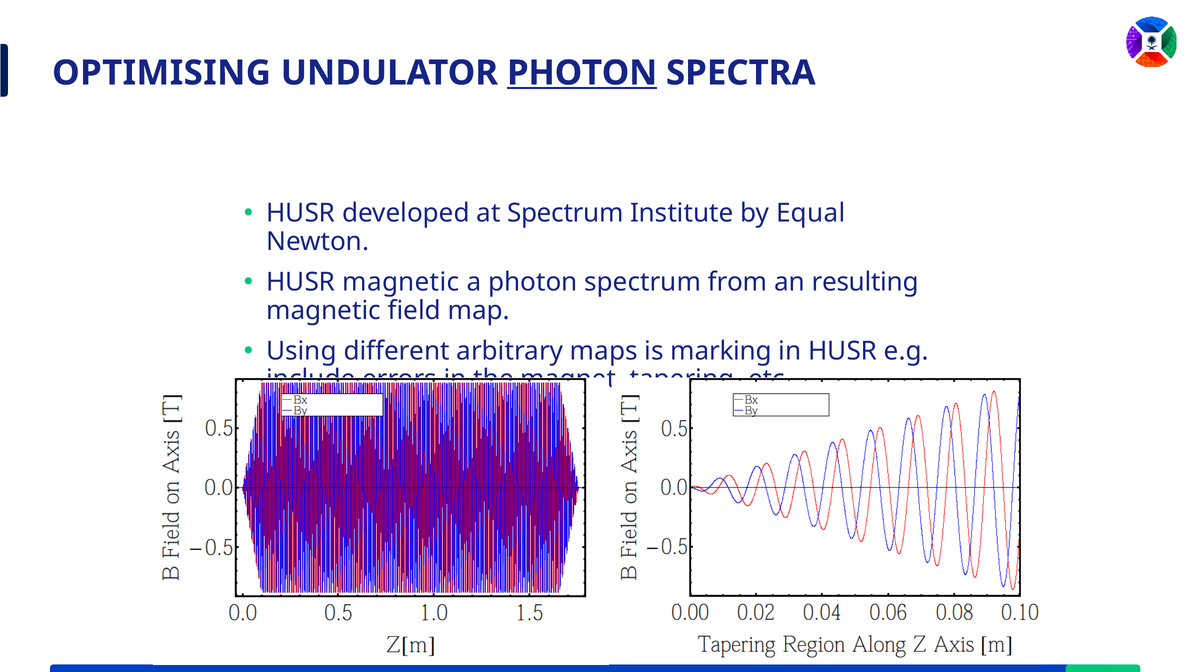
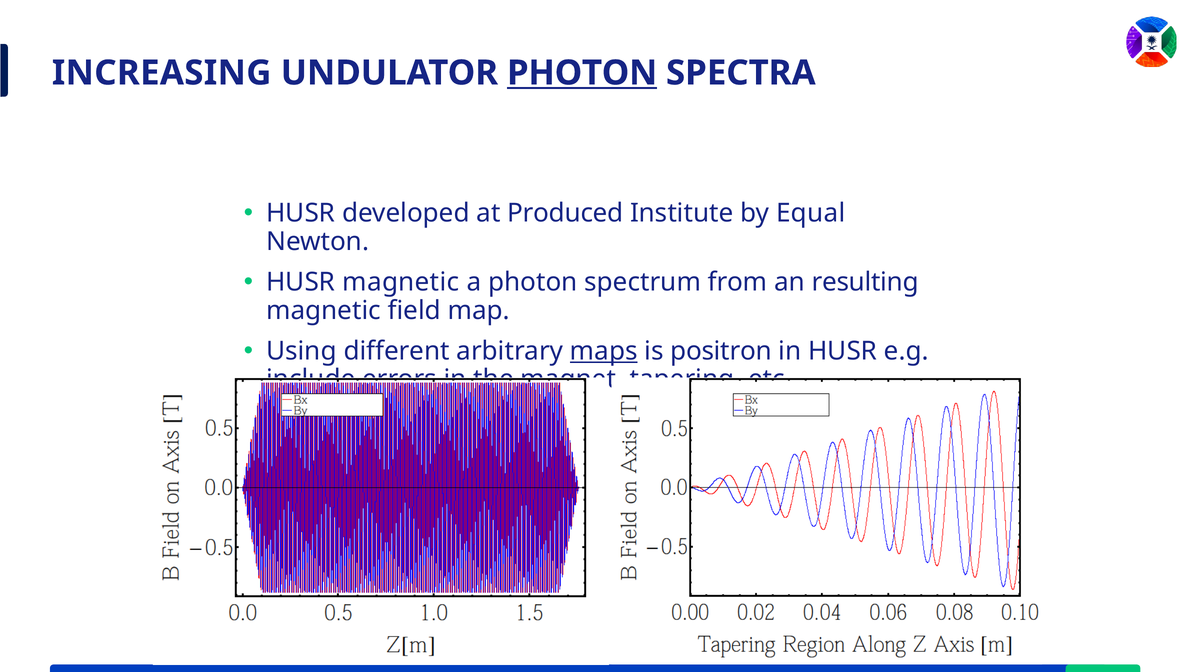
OPTIMISING: OPTIMISING -> INCREASING (162, 73)
at Spectrum: Spectrum -> Produced (565, 213)
maps underline: none -> present (604, 351)
marking: marking -> positron (721, 351)
